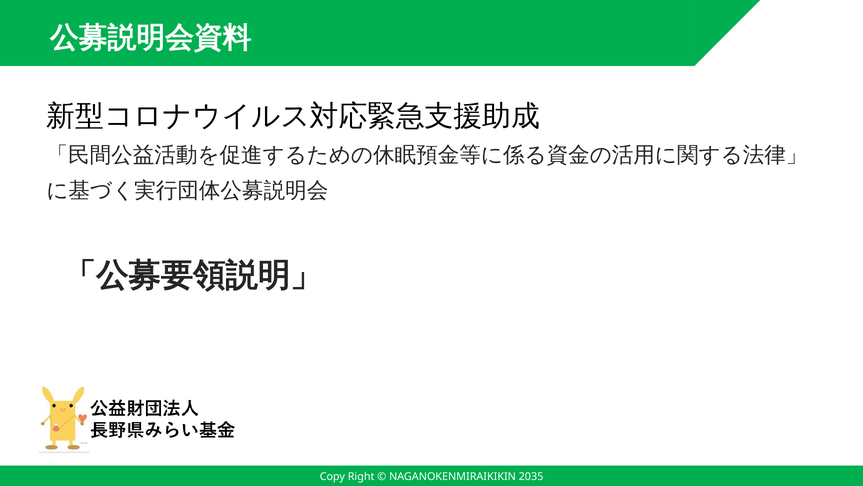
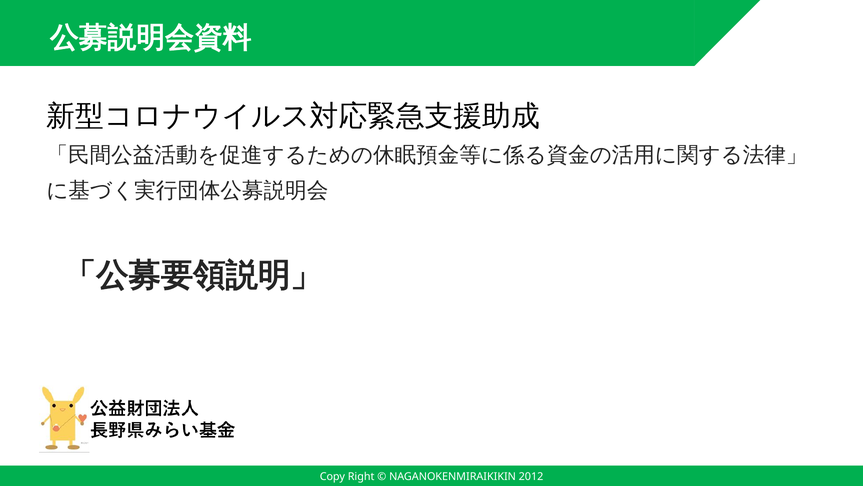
2035: 2035 -> 2012 (531, 476)
